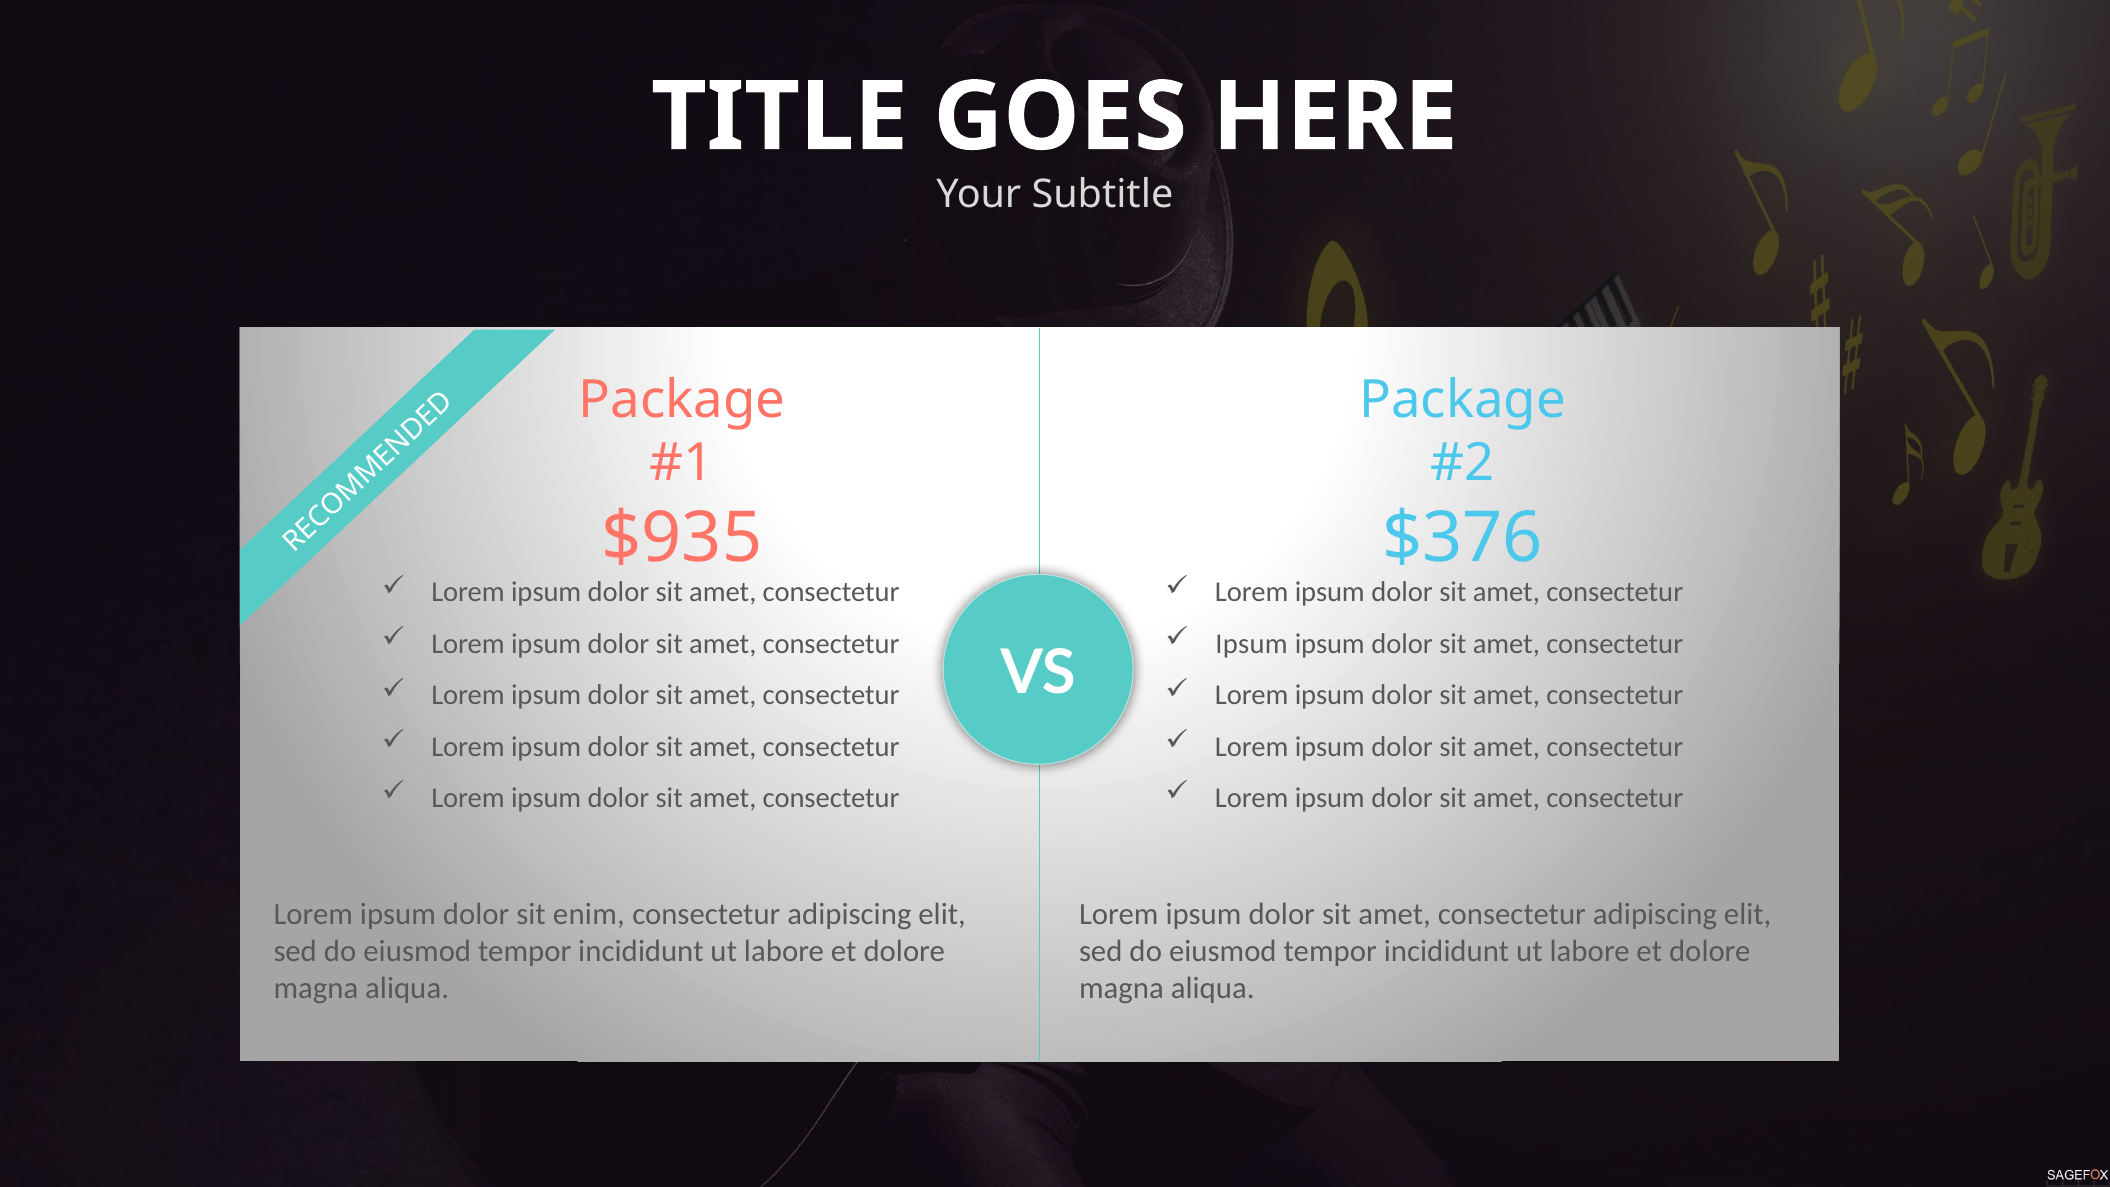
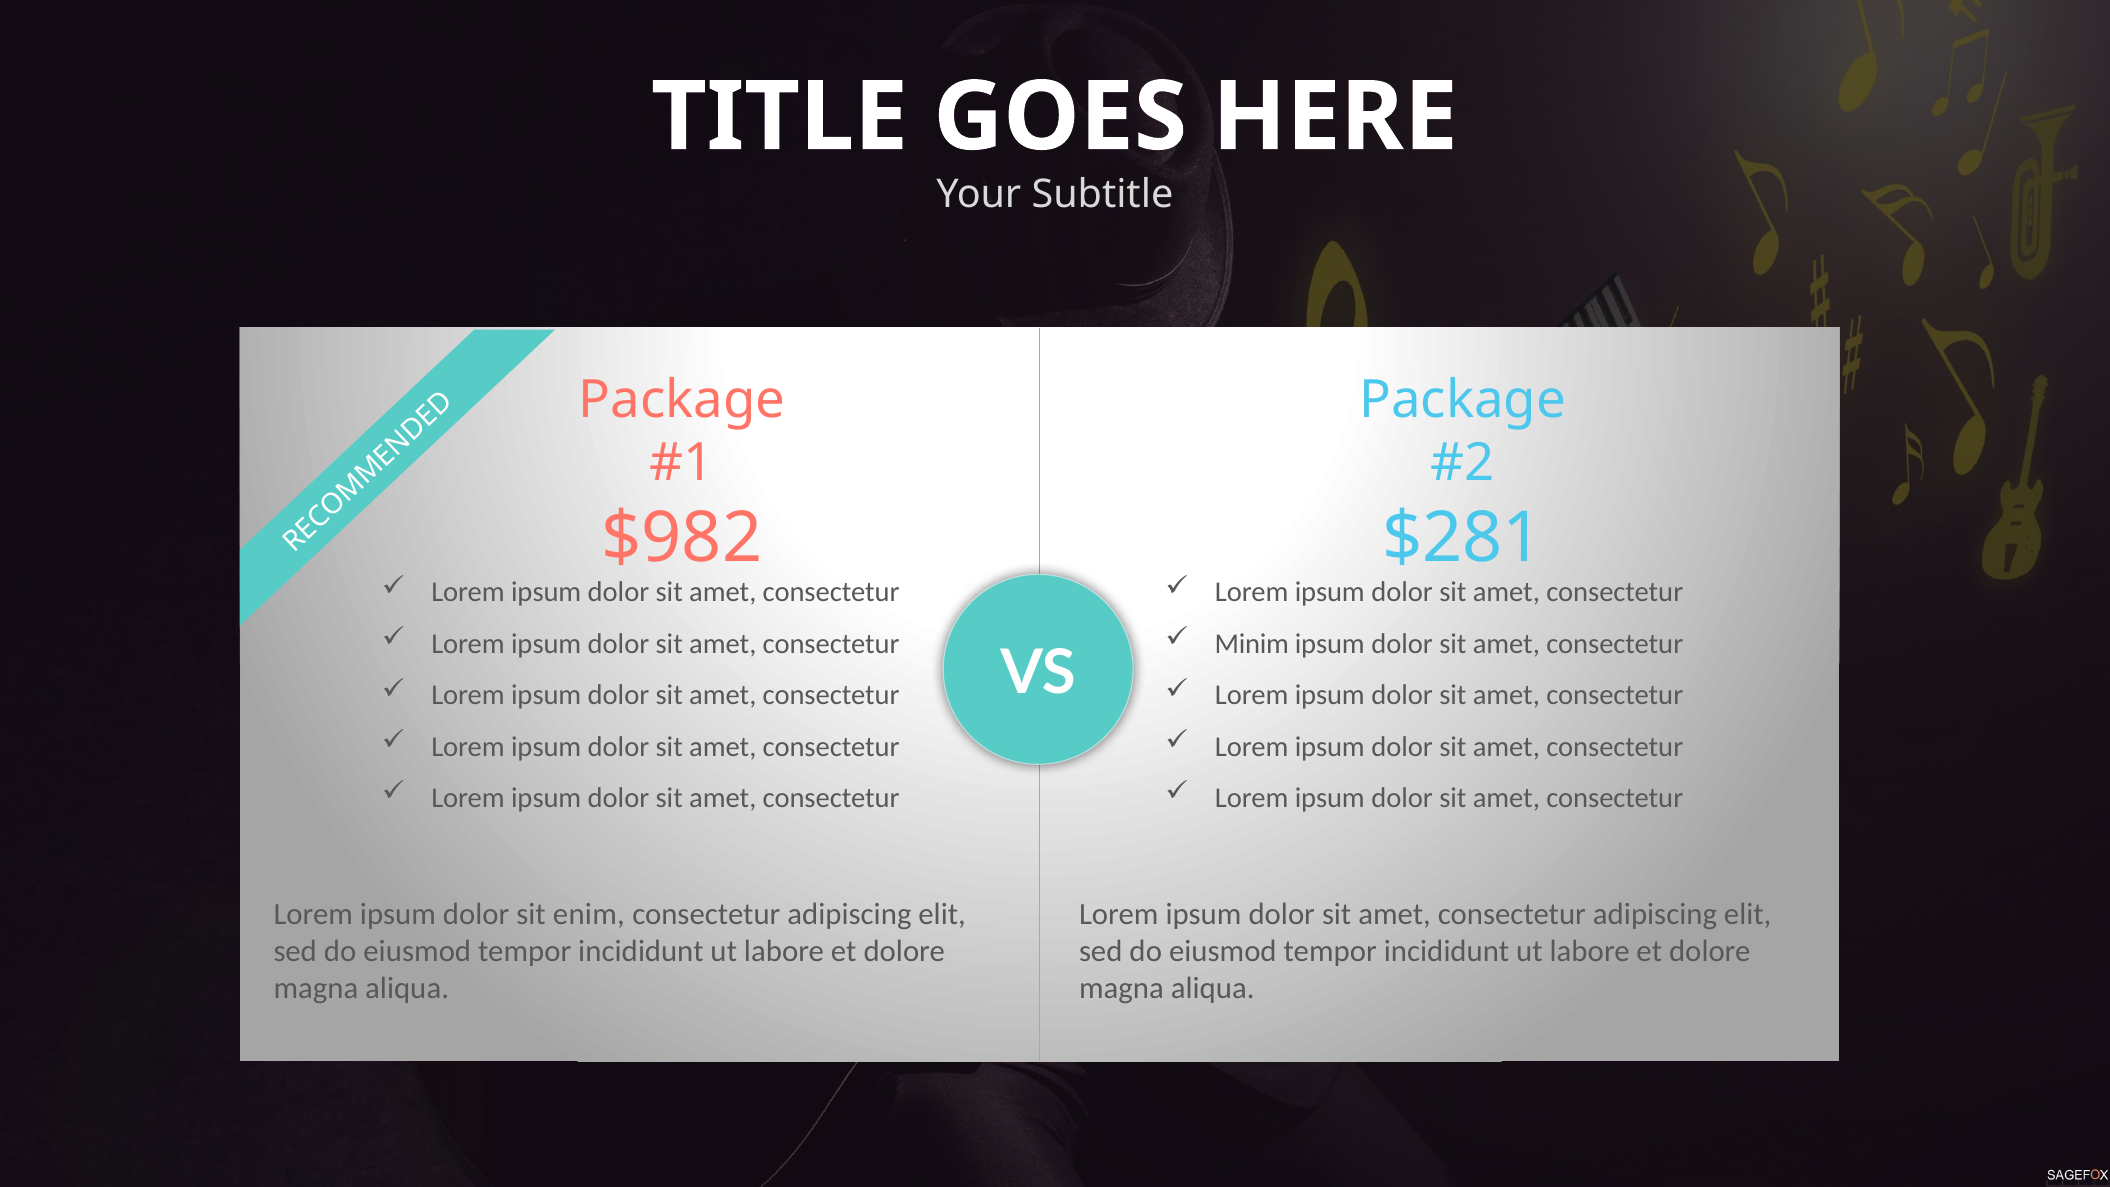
$935: $935 -> $982 (682, 538)
$376: $376 -> $281 (1463, 538)
Ipsum: Ipsum -> Minim (1252, 644)
